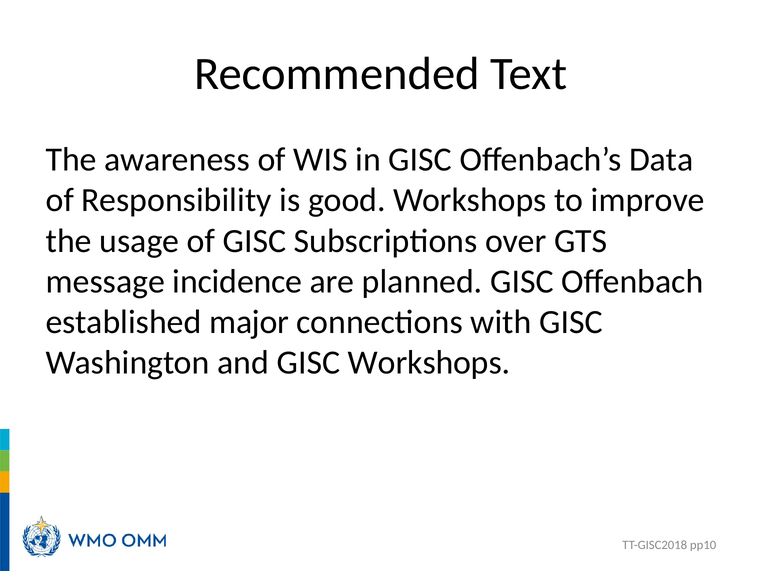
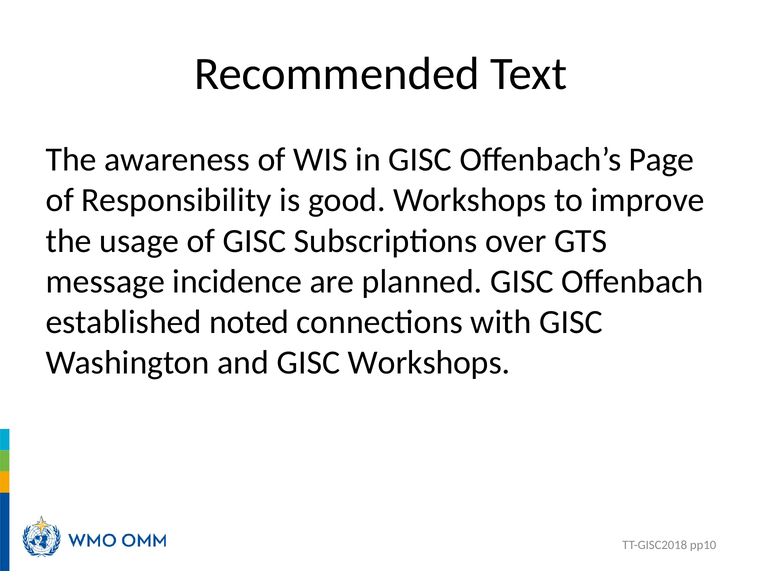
Data: Data -> Page (661, 160)
major: major -> noted (249, 322)
